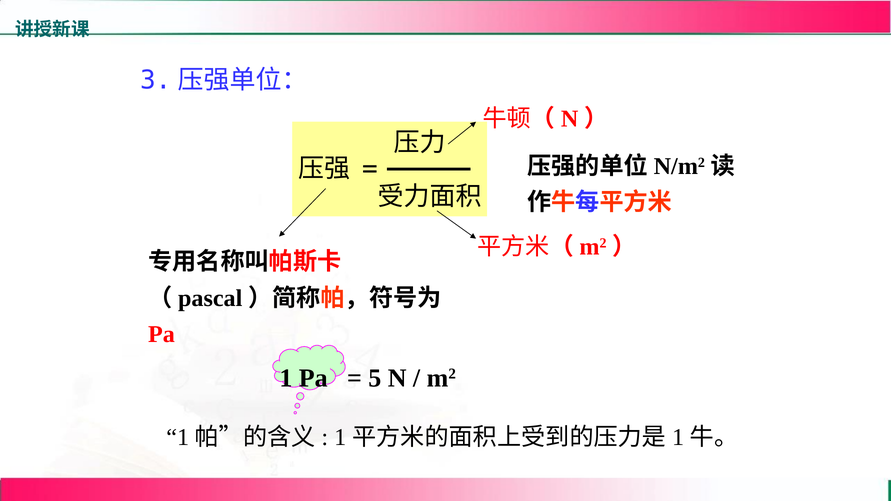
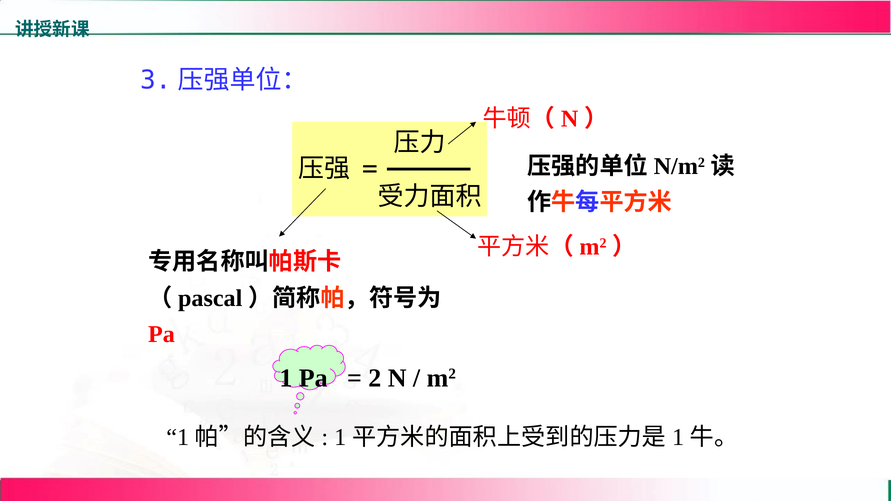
5: 5 -> 2 (375, 378)
